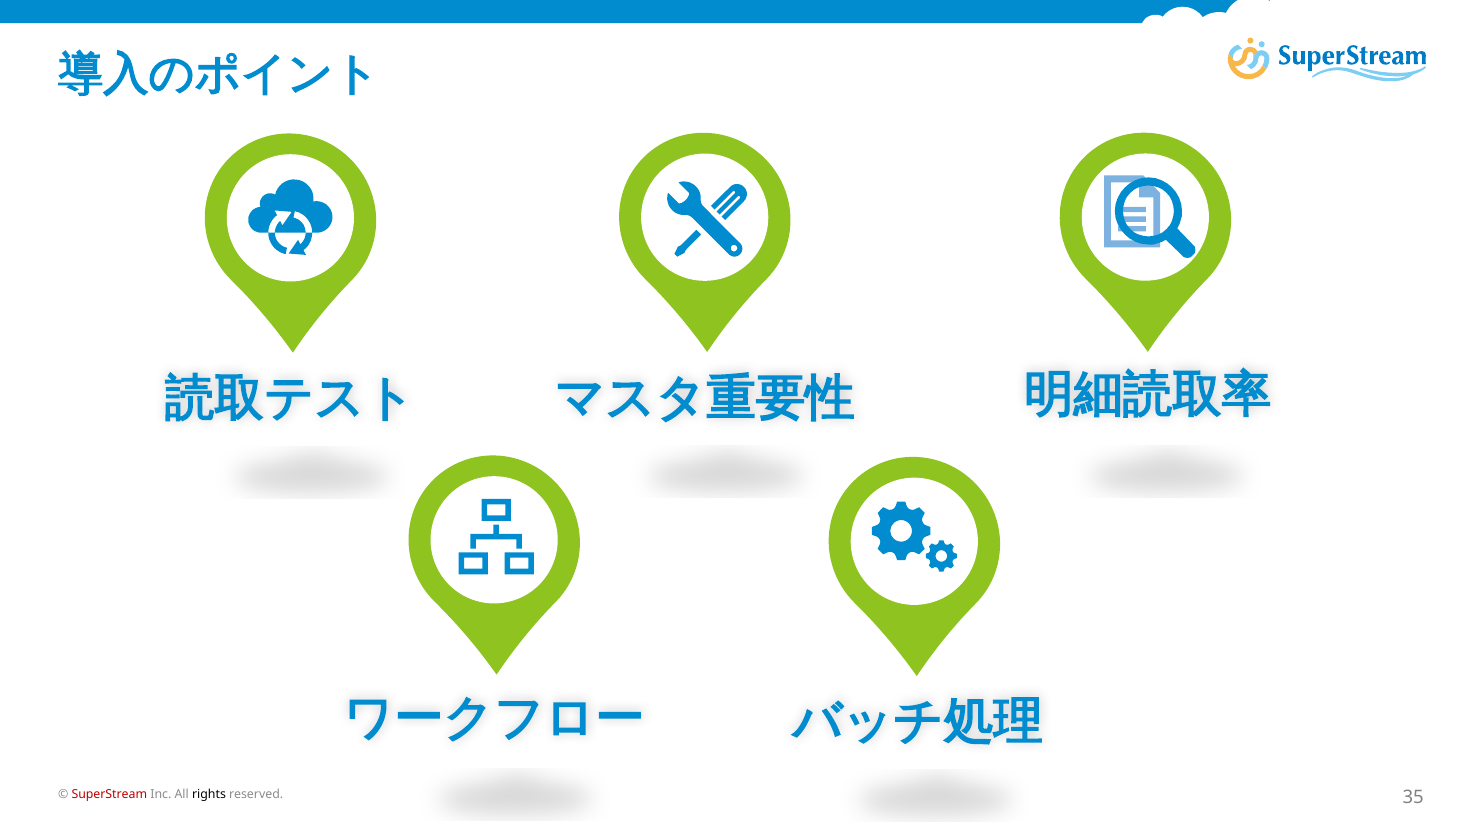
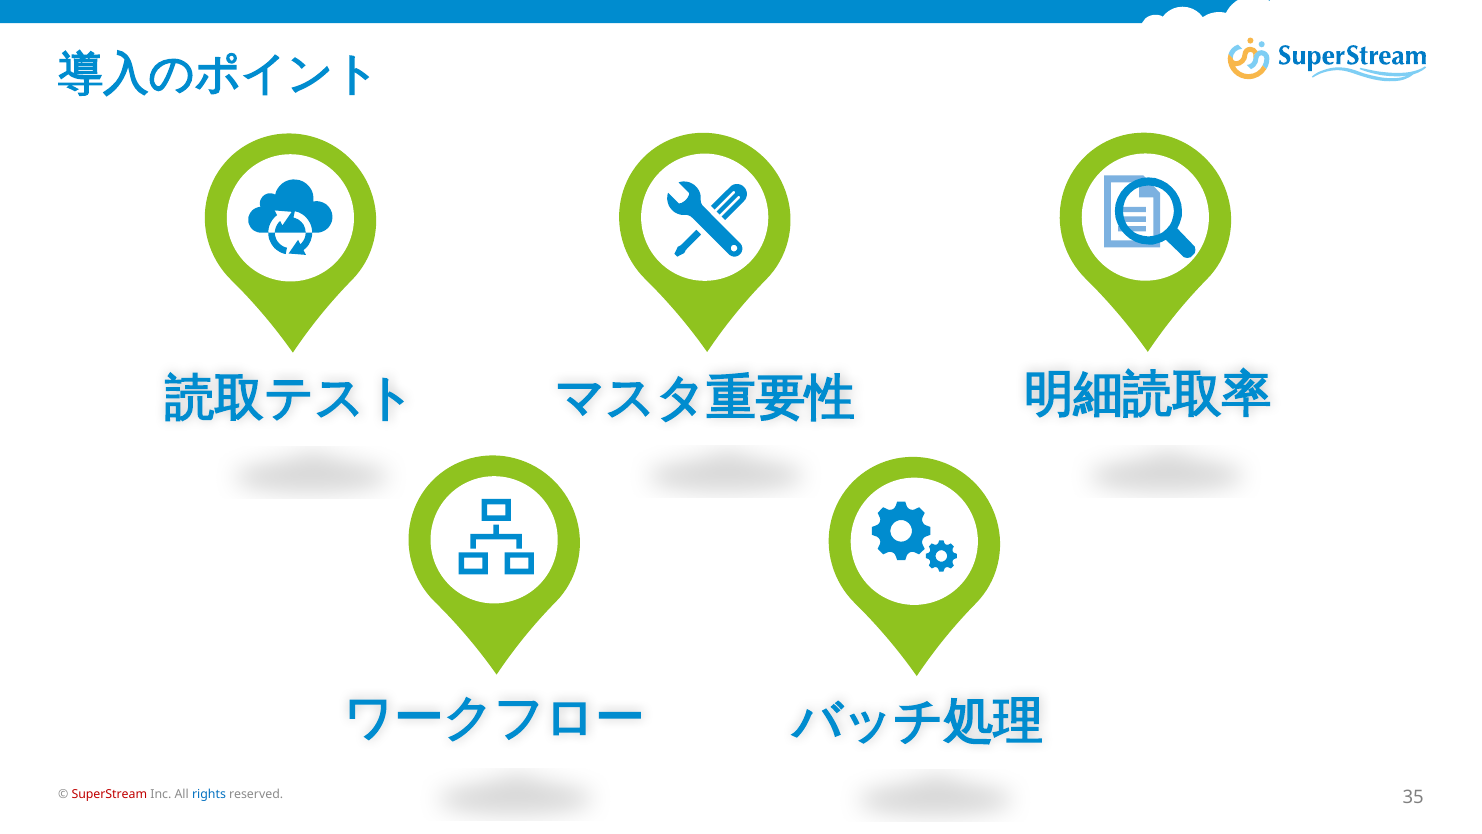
rights colour: black -> blue (209, 794)
